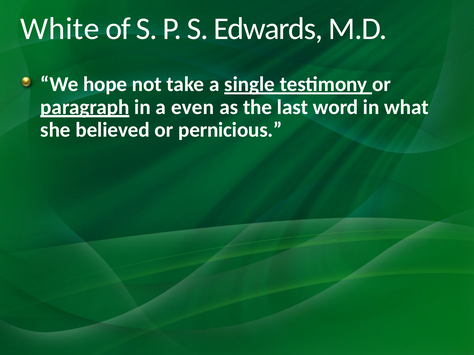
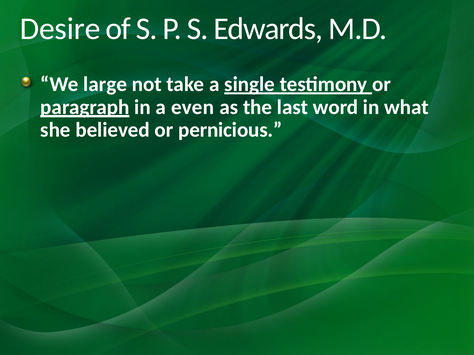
White: White -> Desire (60, 29)
hope: hope -> large (105, 85)
